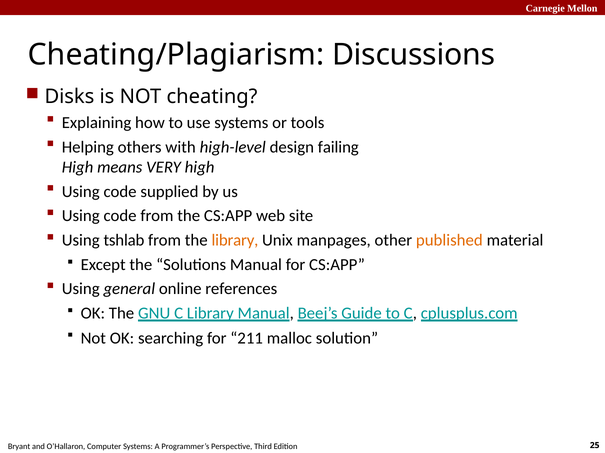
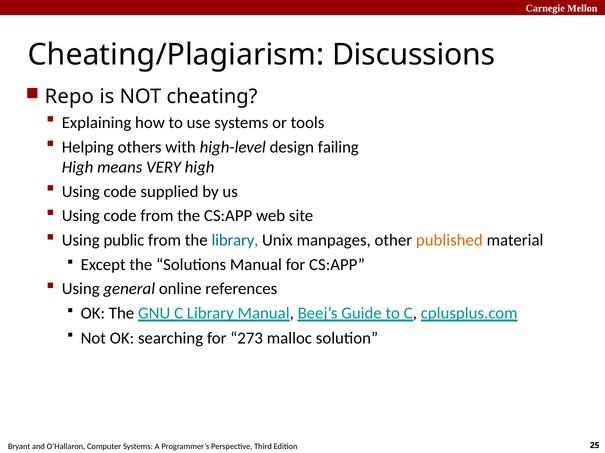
Disks: Disks -> Repo (69, 97)
tshlab: tshlab -> public (124, 241)
library colour: orange -> blue (235, 241)
211: 211 -> 273 (247, 339)
